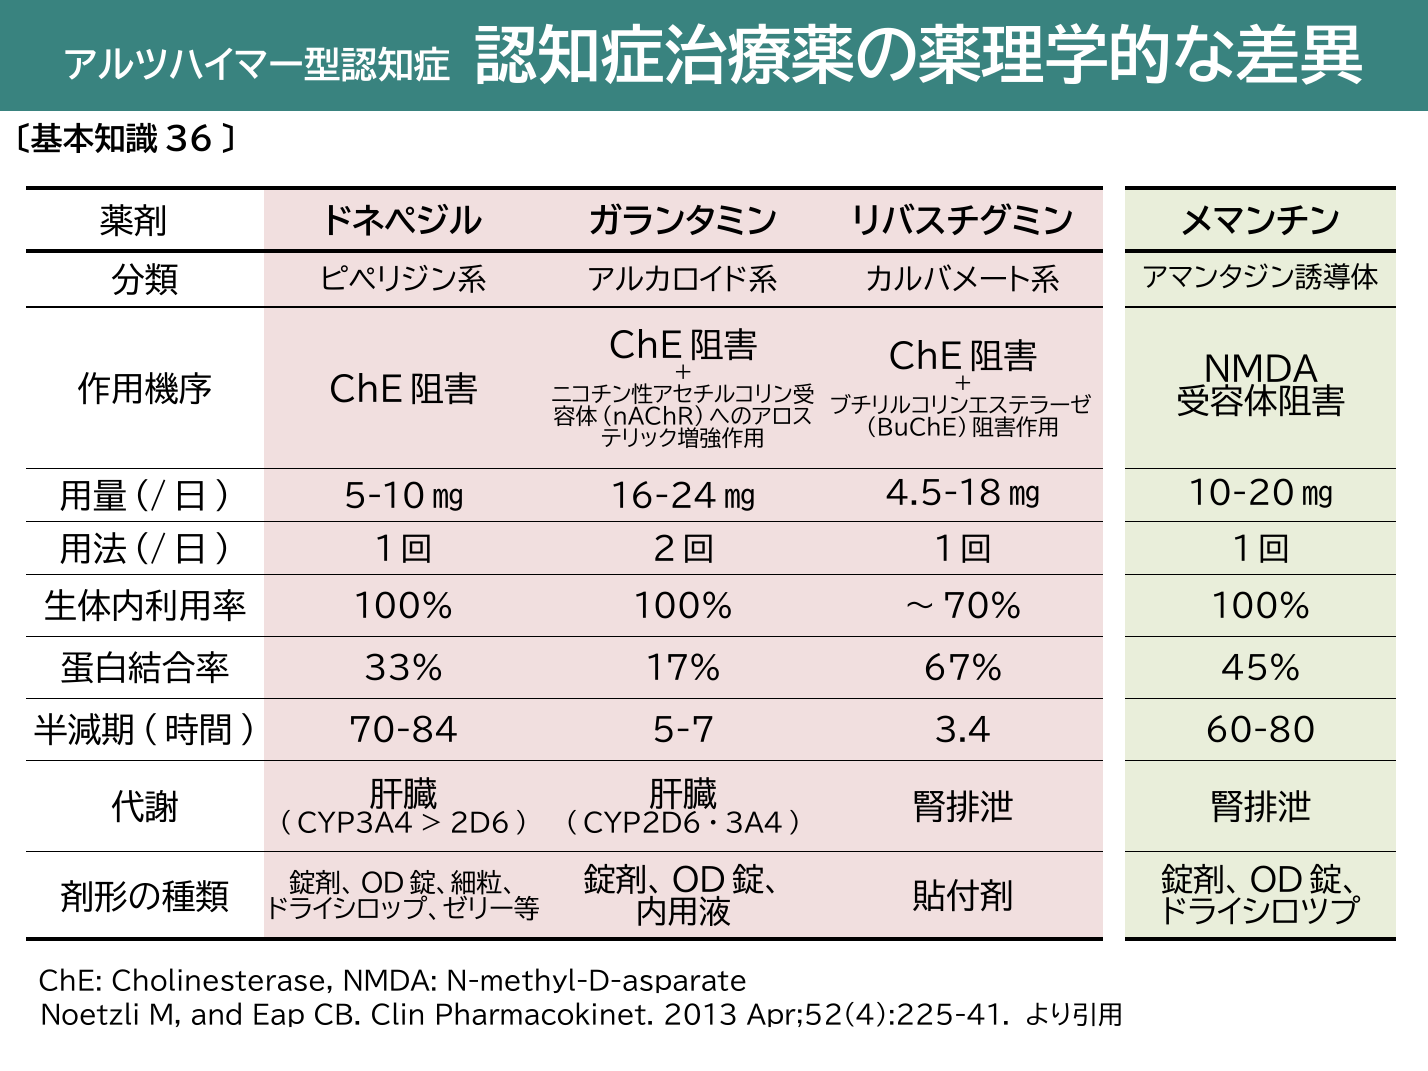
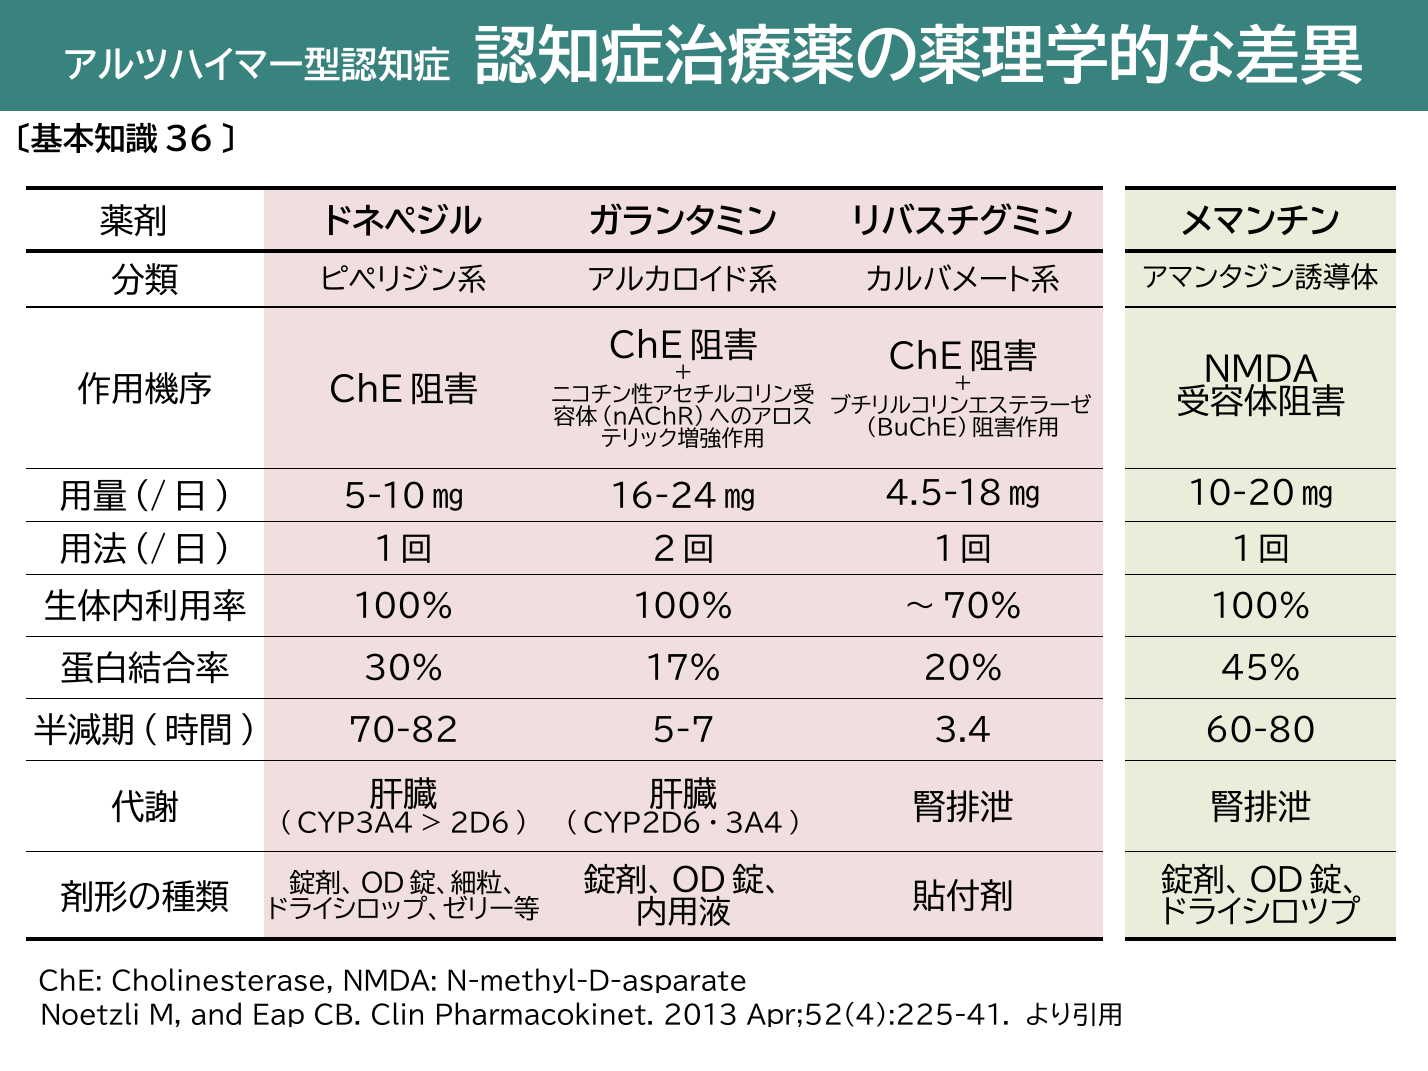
33%: 33% -> 30% (404, 669)
67%: 67% -> 20% (963, 669)
70-84: 70-84 -> 70-82 (403, 731)
